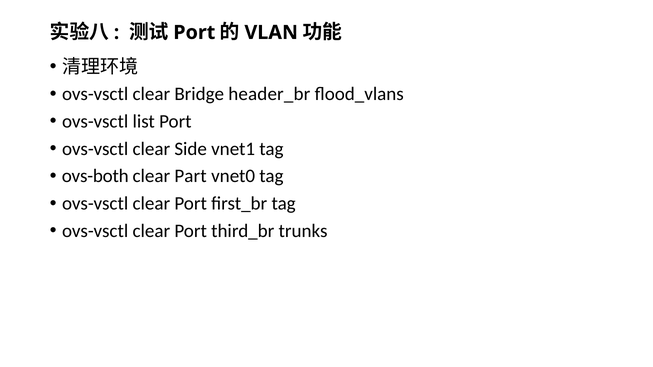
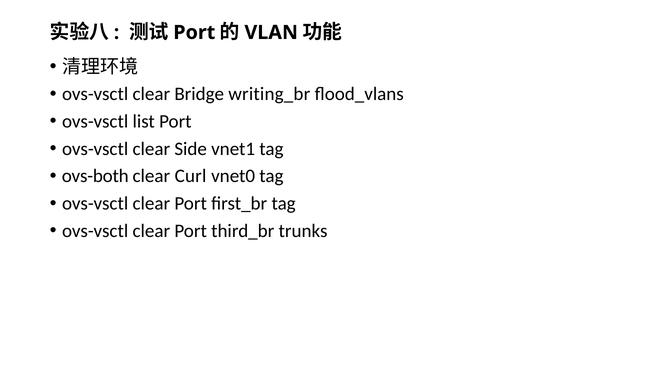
header_br: header_br -> writing_br (269, 94)
Part: Part -> Curl (191, 176)
